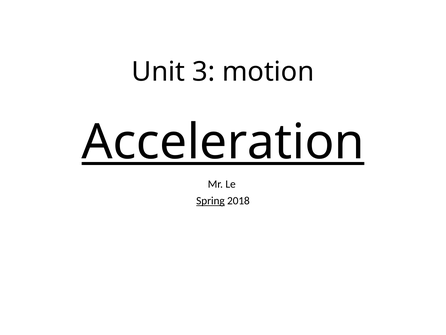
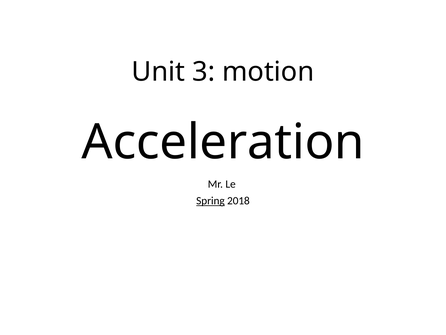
Acceleration underline: present -> none (223, 142)
